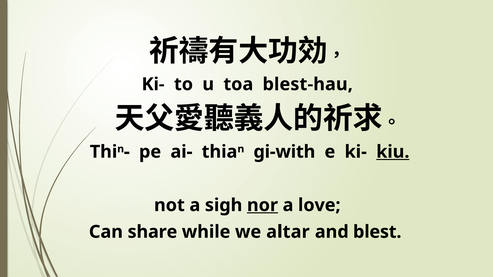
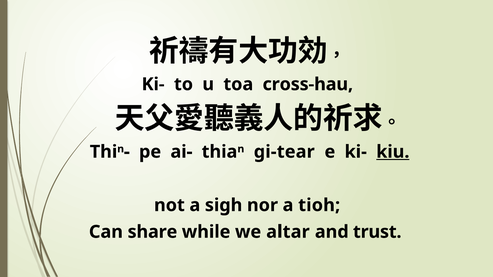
blest-hau: blest-hau -> cross-hau (308, 84)
gi-with: gi-with -> gi-tear (284, 152)
nor underline: present -> none (262, 205)
love: love -> tioh (319, 205)
blest: blest -> trust (377, 232)
